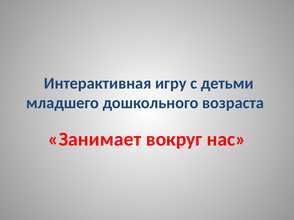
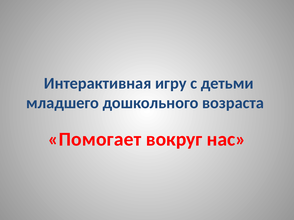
Занимает: Занимает -> Помогает (95, 140)
